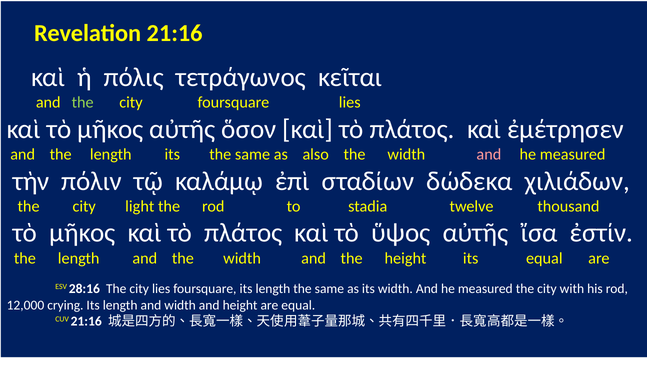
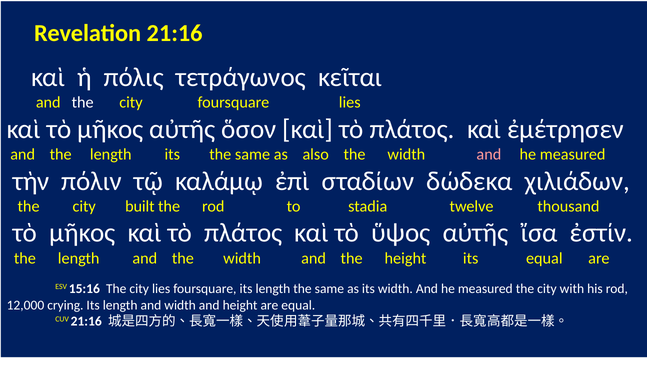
the colour: light green -> white (83, 102)
light: light -> built (140, 206)
28:16: 28:16 -> 15:16 (84, 289)
